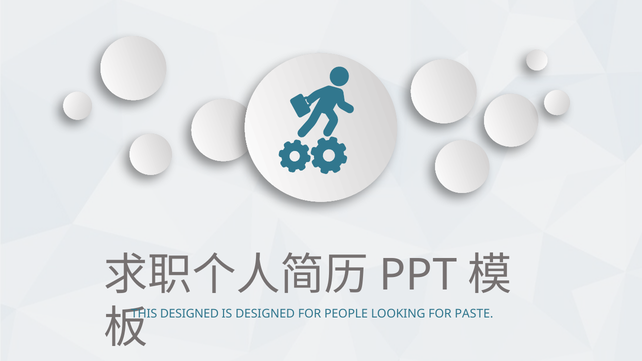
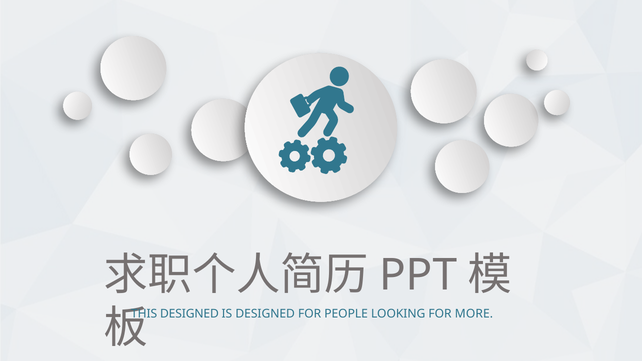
PASTE: PASTE -> MORE (474, 314)
